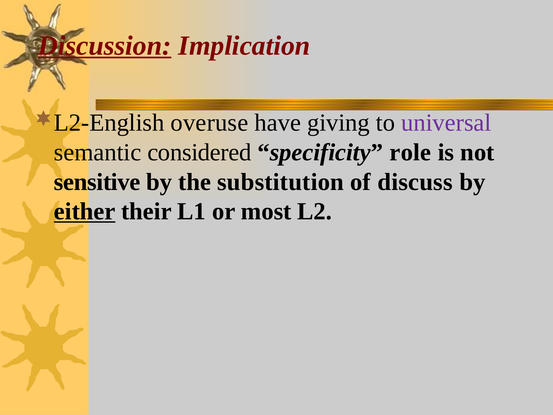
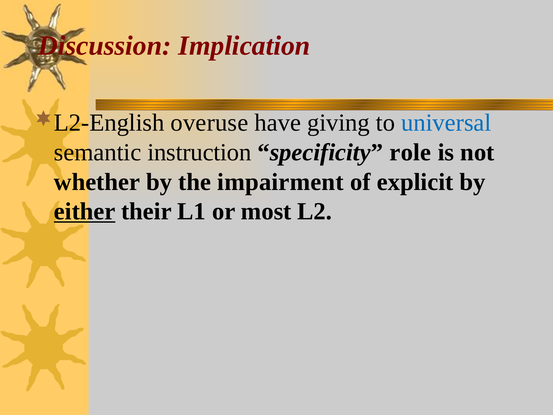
Discussion underline: present -> none (105, 46)
universal colour: purple -> blue (446, 123)
considered: considered -> instruction (199, 152)
sensitive: sensitive -> whether (97, 182)
substitution: substitution -> impairment (281, 182)
discuss: discuss -> explicit (415, 182)
